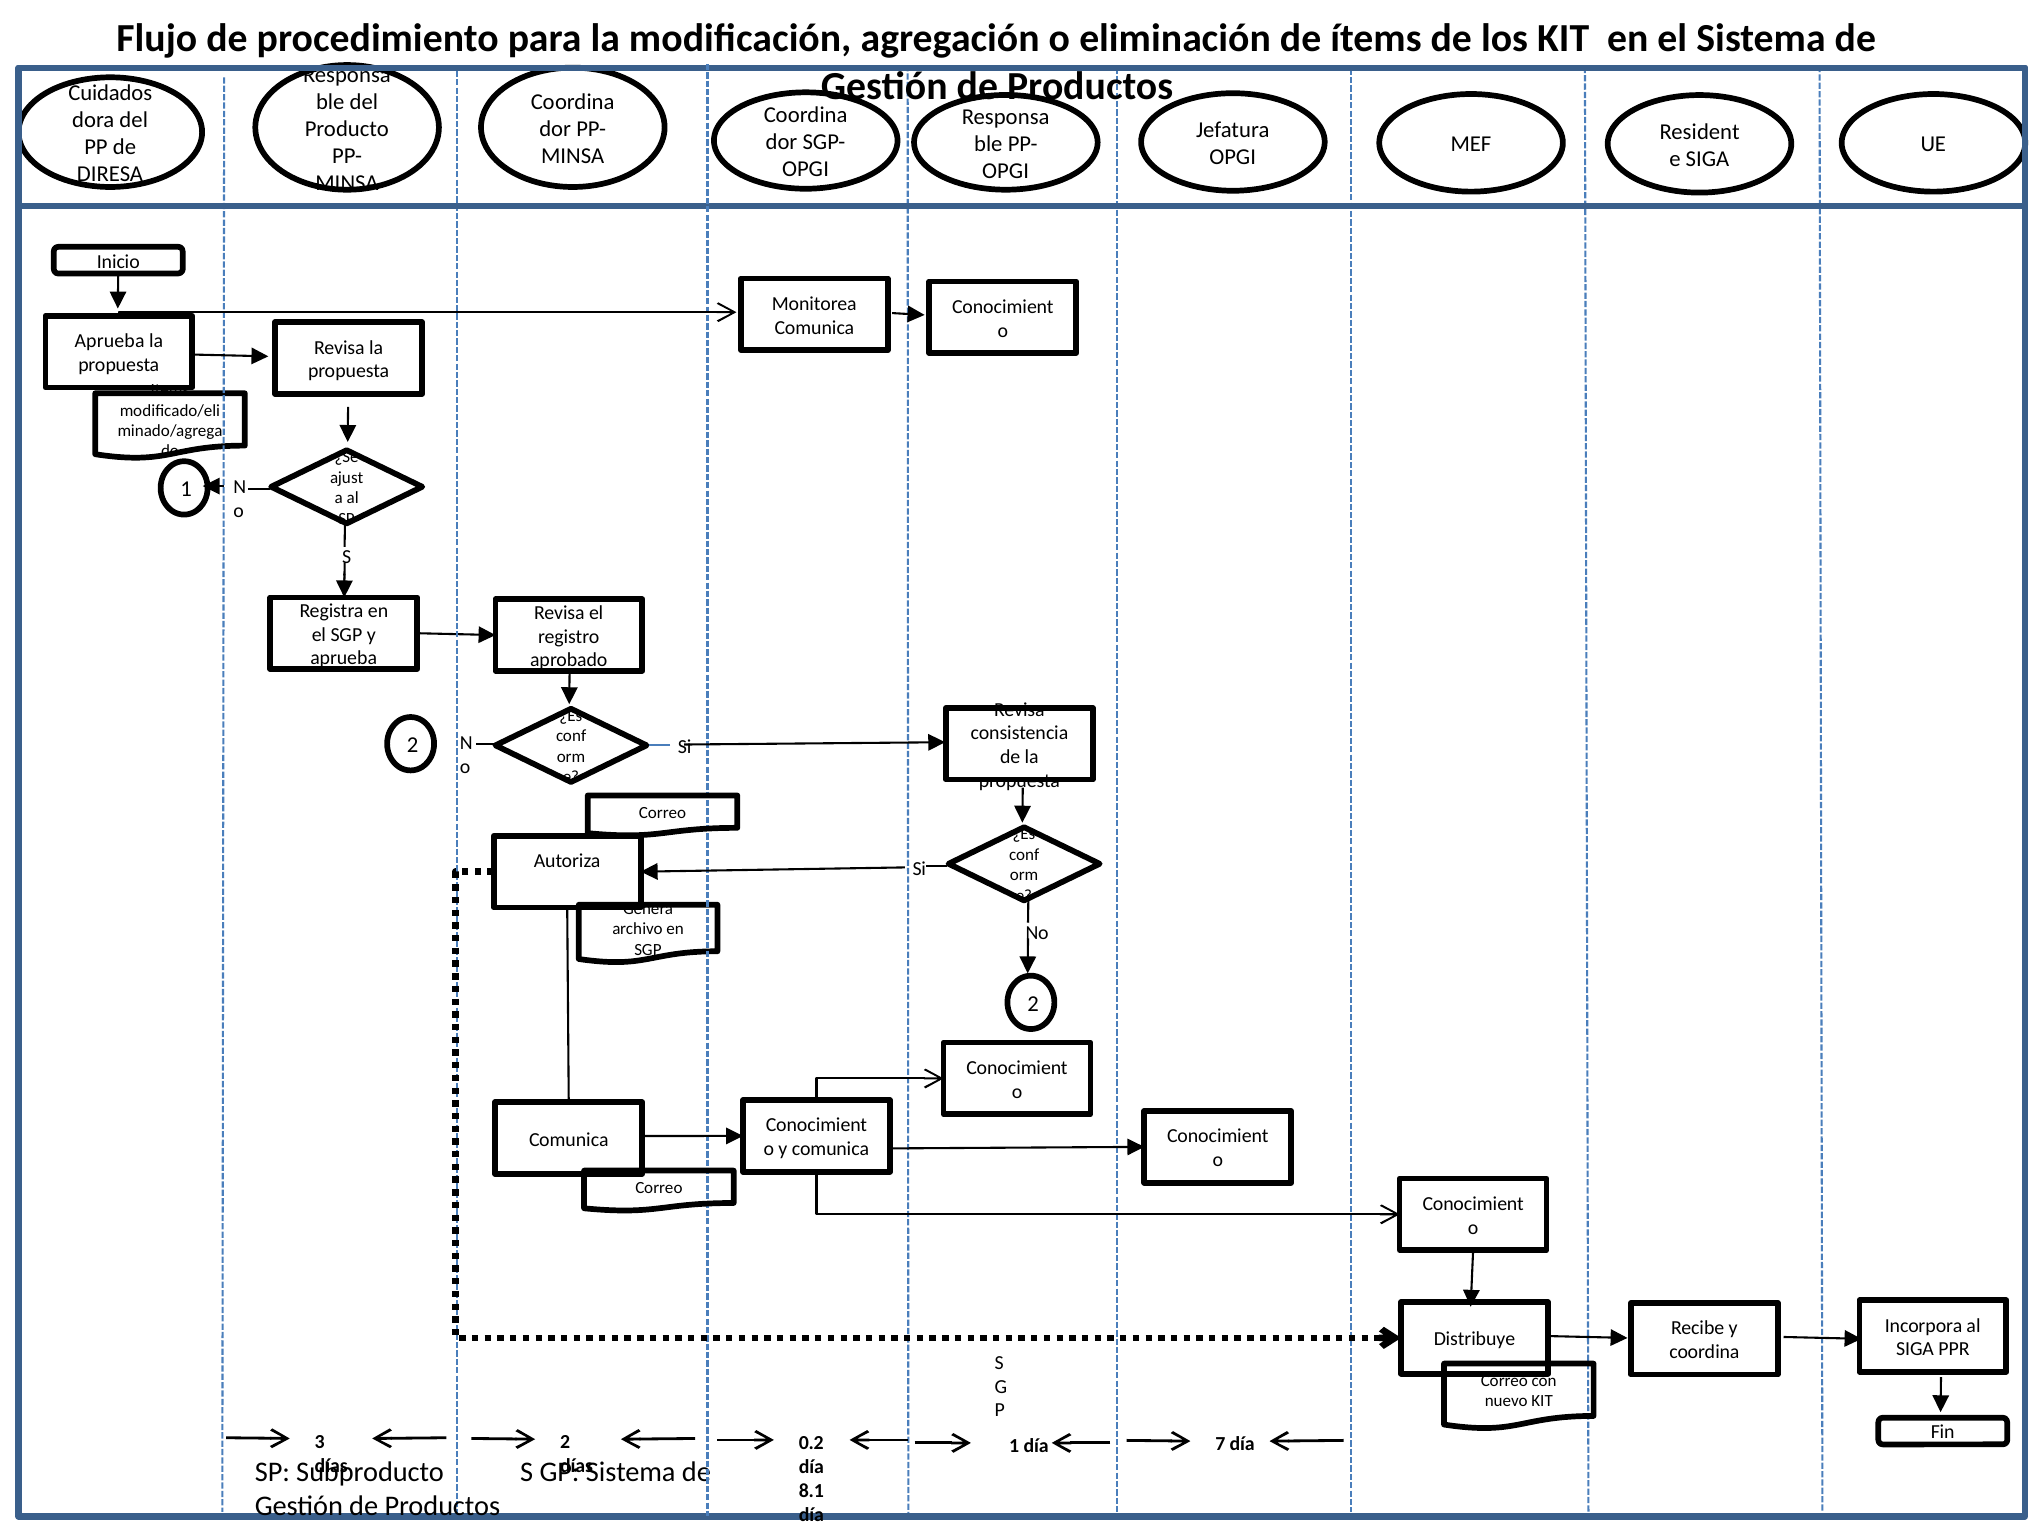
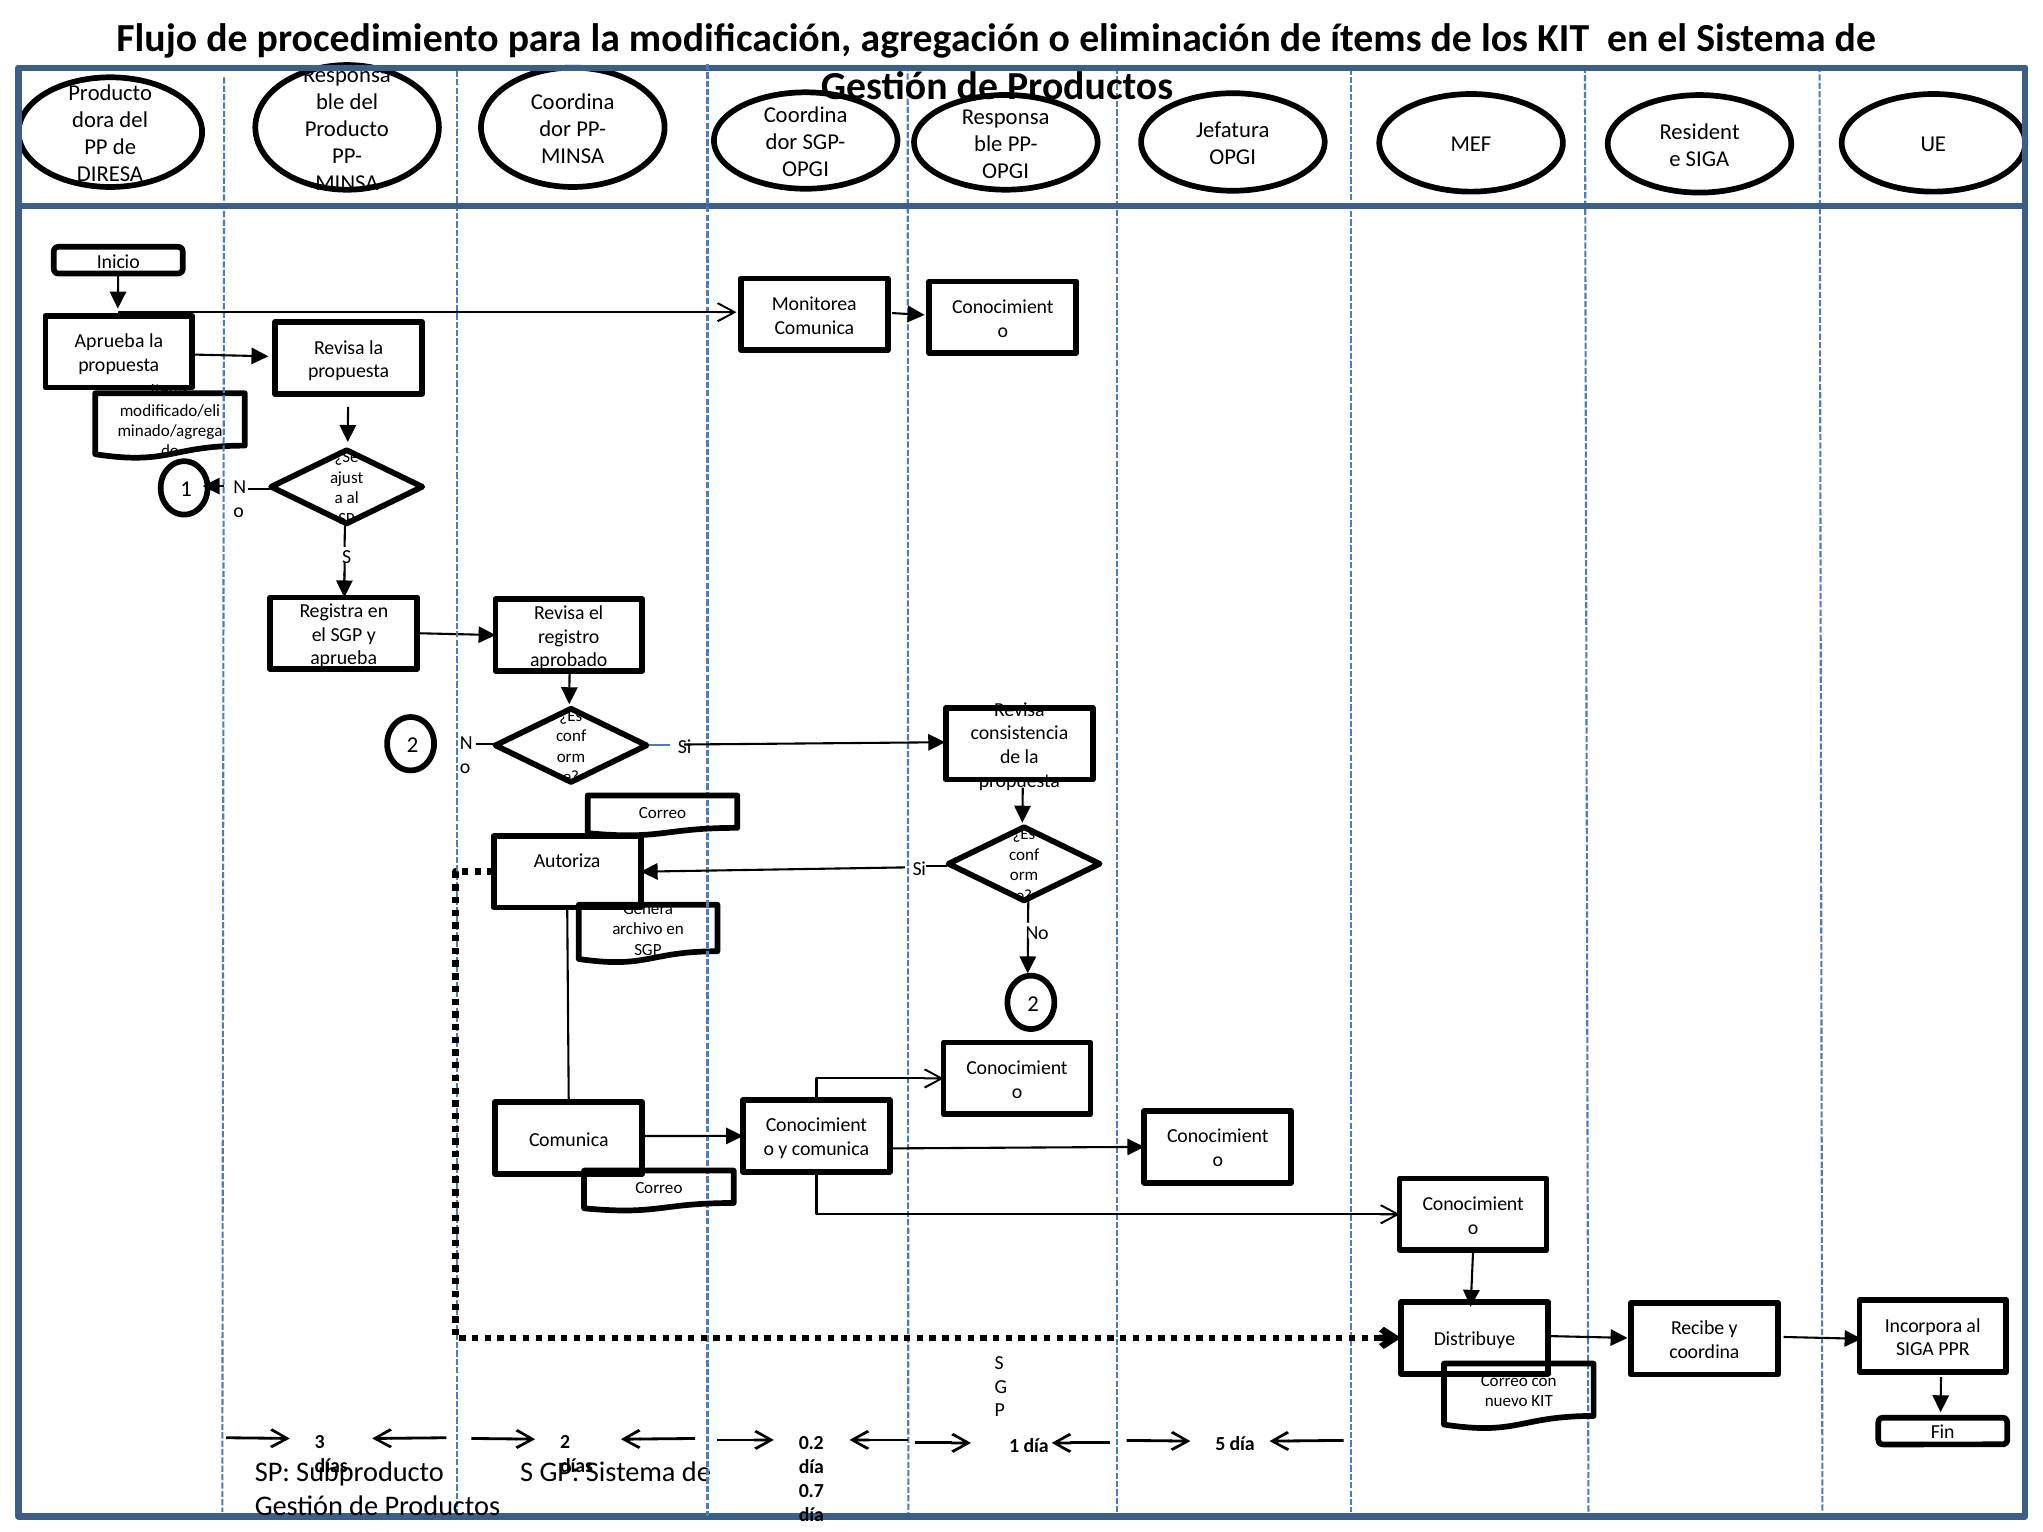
Cuidados: Cuidados -> Producto (110, 93)
7: 7 -> 5 (1220, 1445)
8.1: 8.1 -> 0.7 (811, 1491)
